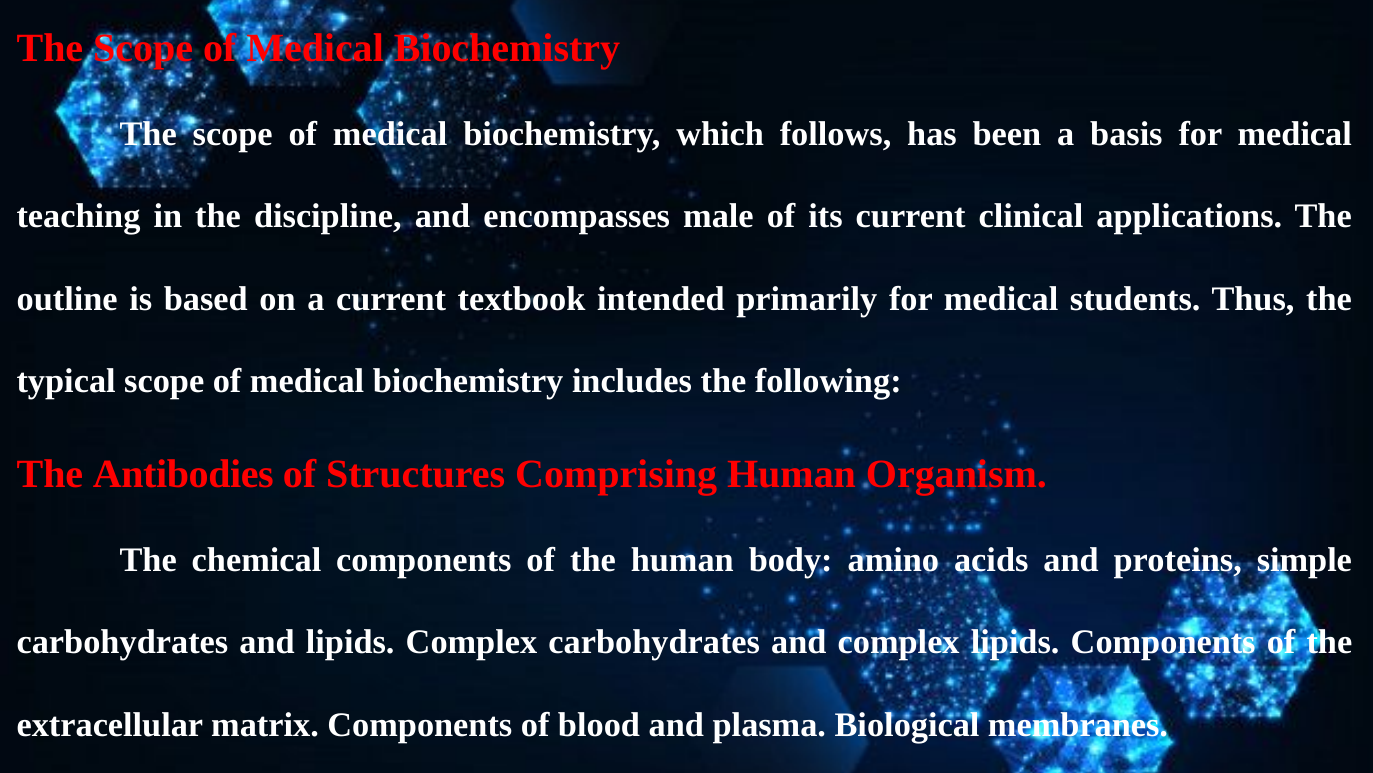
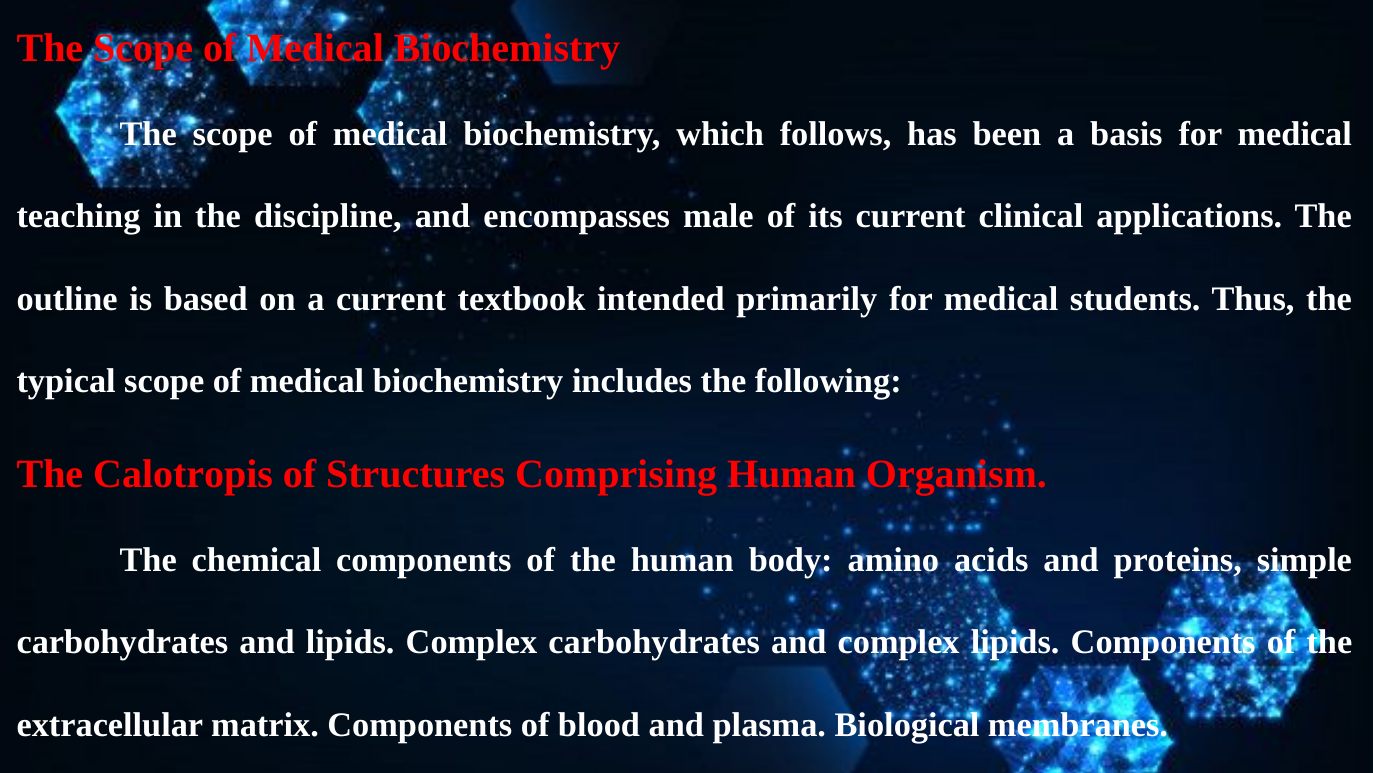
Antibodies: Antibodies -> Calotropis (183, 474)
